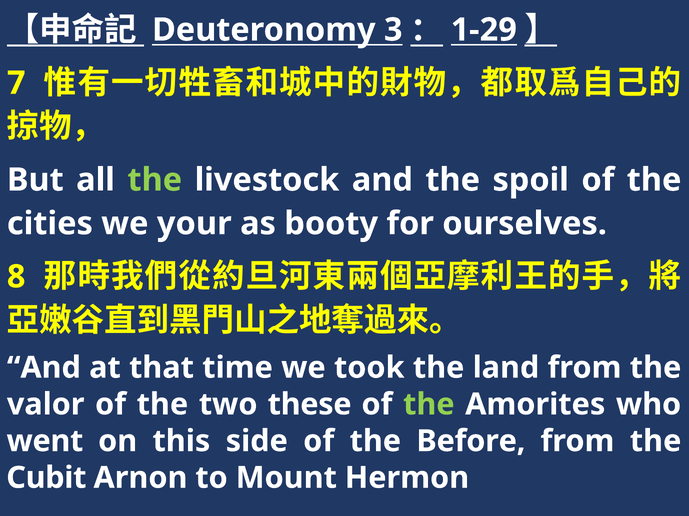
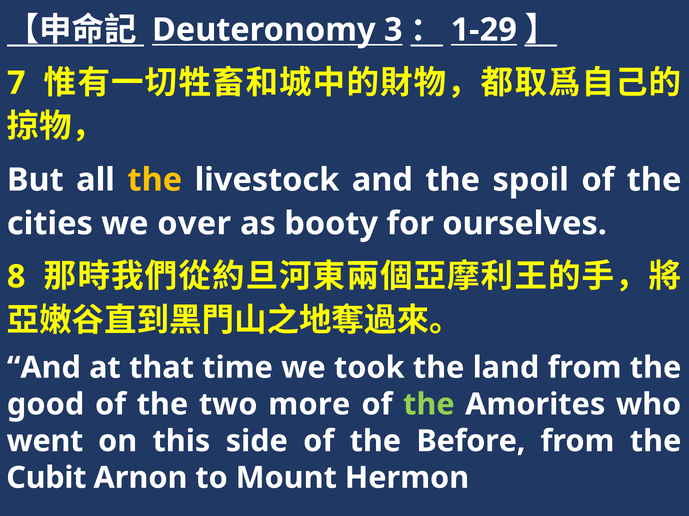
the colour: light green -> yellow (155, 180)
your: your -> over (194, 224)
valor: valor -> good (46, 405)
these: these -> more (309, 405)
